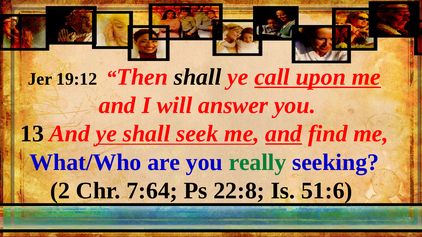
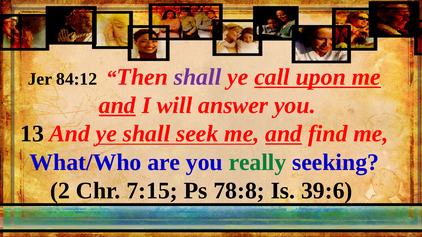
19:12: 19:12 -> 84:12 (77, 79)
shall colour: black -> purple (198, 77)
and underline: none -> present (117, 105)
7:64: 7:64 -> 7:15 (152, 191)
22:8: 22:8 -> 78:8 (239, 191)
51:6: 51:6 -> 39:6 (327, 191)
